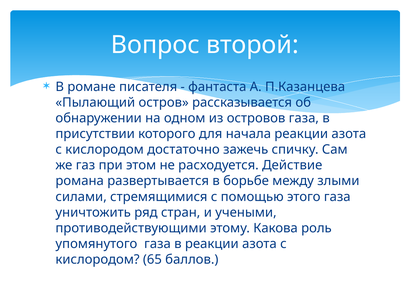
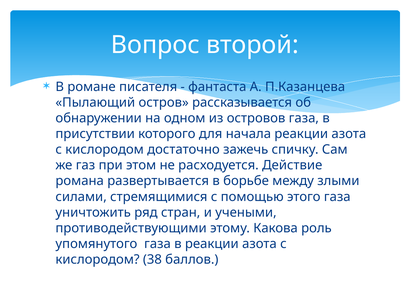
65: 65 -> 38 (152, 260)
